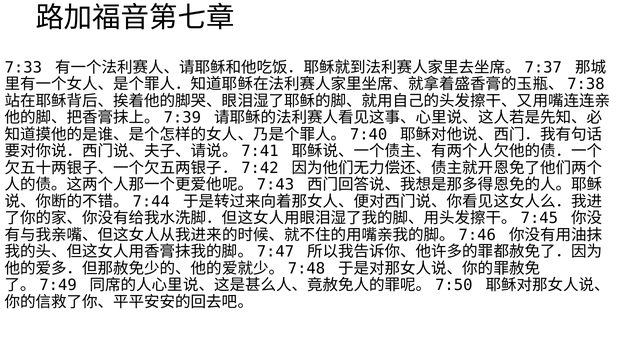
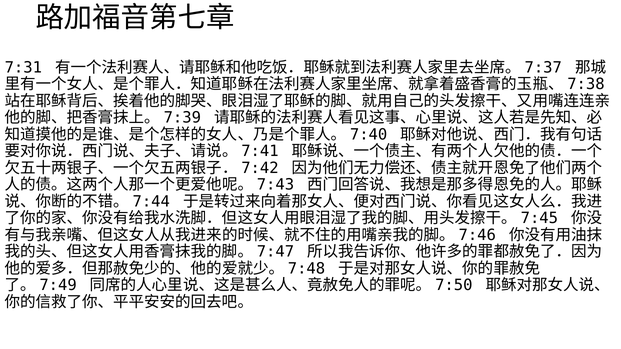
7:33: 7:33 -> 7:31 (23, 68)
